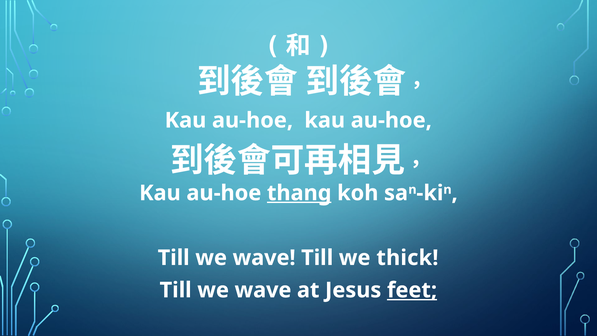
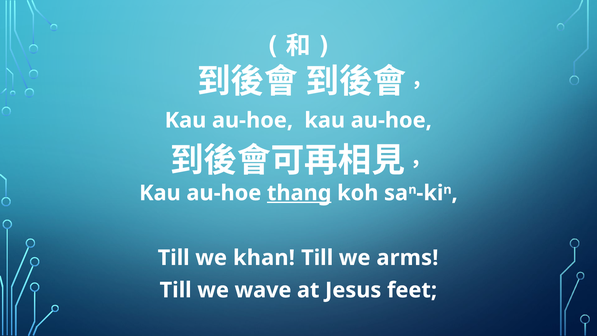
wave: wave -> khan (264, 258)
thick: thick -> arms (407, 258)
feet underline: present -> none (412, 290)
